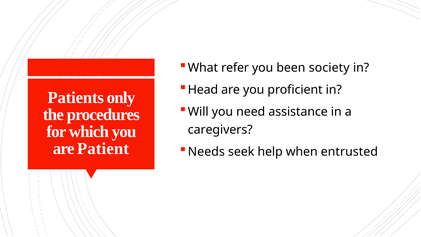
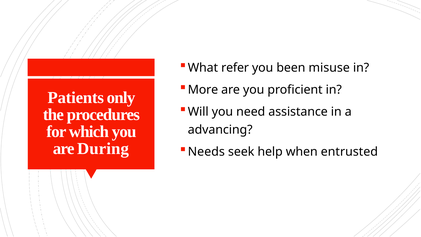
society: society -> misuse (329, 68)
Head: Head -> More (203, 90)
caregivers: caregivers -> advancing (220, 130)
Patient: Patient -> During (103, 149)
